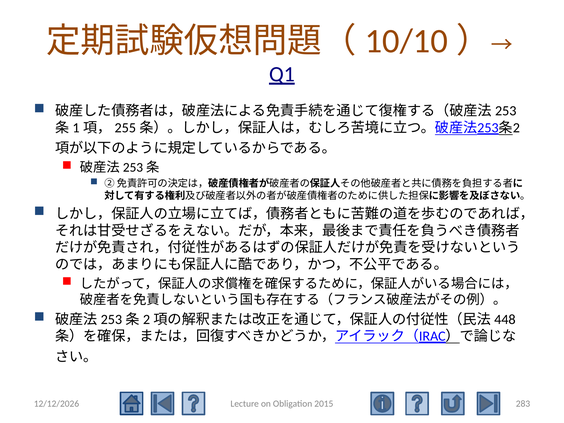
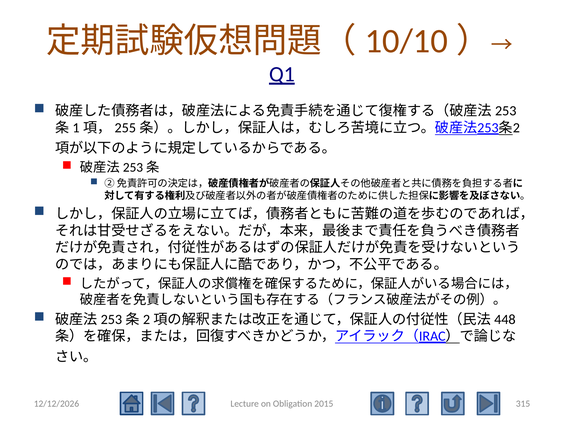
283: 283 -> 315 (523, 404)
